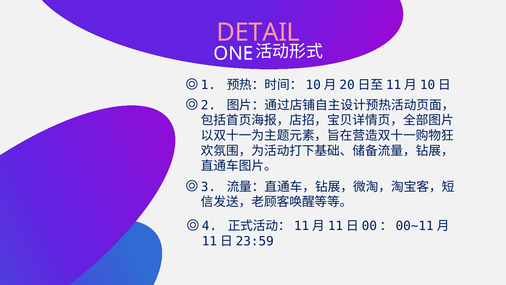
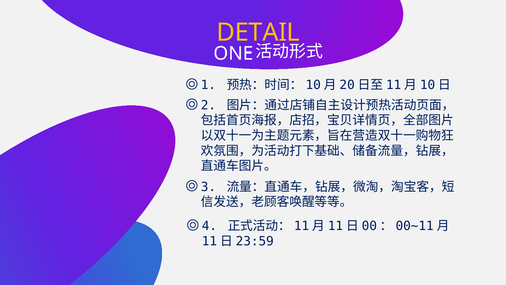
DETAIL colour: pink -> yellow (258, 32)
